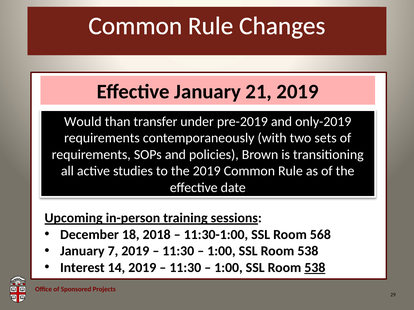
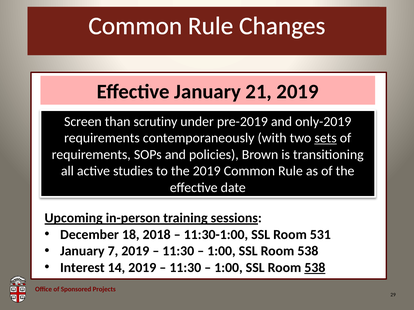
Would: Would -> Screen (83, 122)
transfer: transfer -> scrutiny (155, 122)
sets underline: none -> present (326, 138)
568: 568 -> 531 (320, 235)
